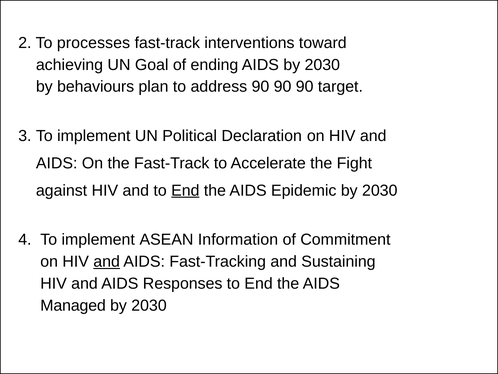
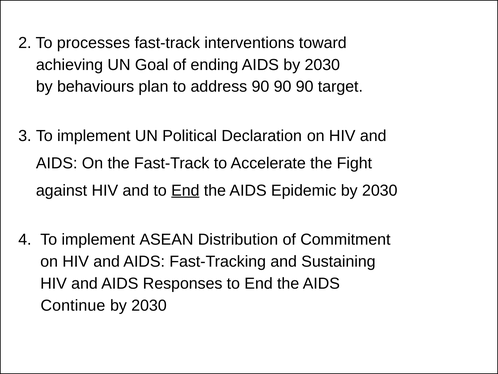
Information: Information -> Distribution (238, 239)
and underline: present -> none (107, 261)
Managed: Managed -> Continue (73, 305)
